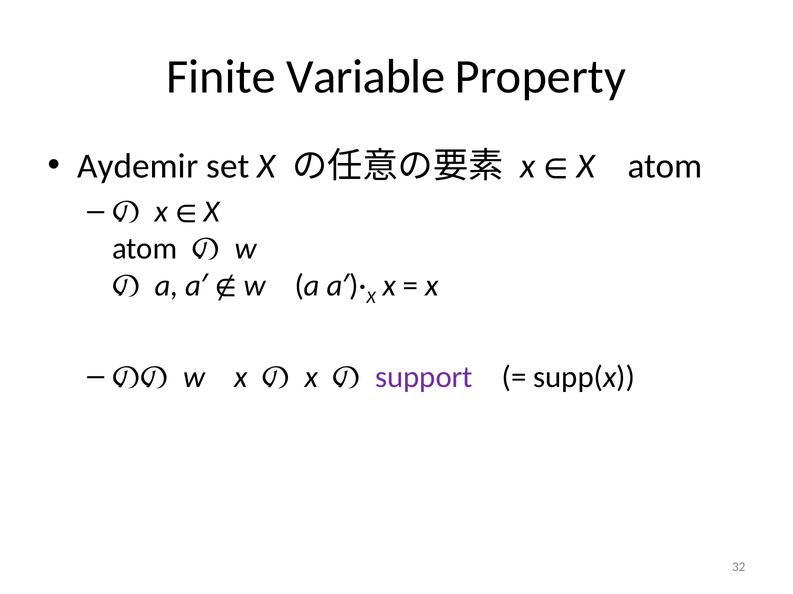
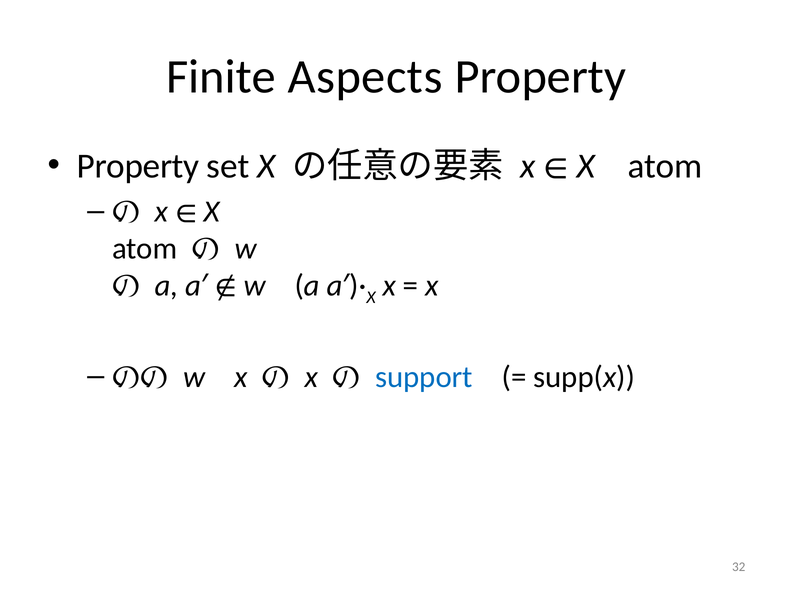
Variable: Variable -> Aspects (365, 77)
Aydemir: Aydemir -> Property (138, 166)
support colour: purple -> blue (424, 377)
